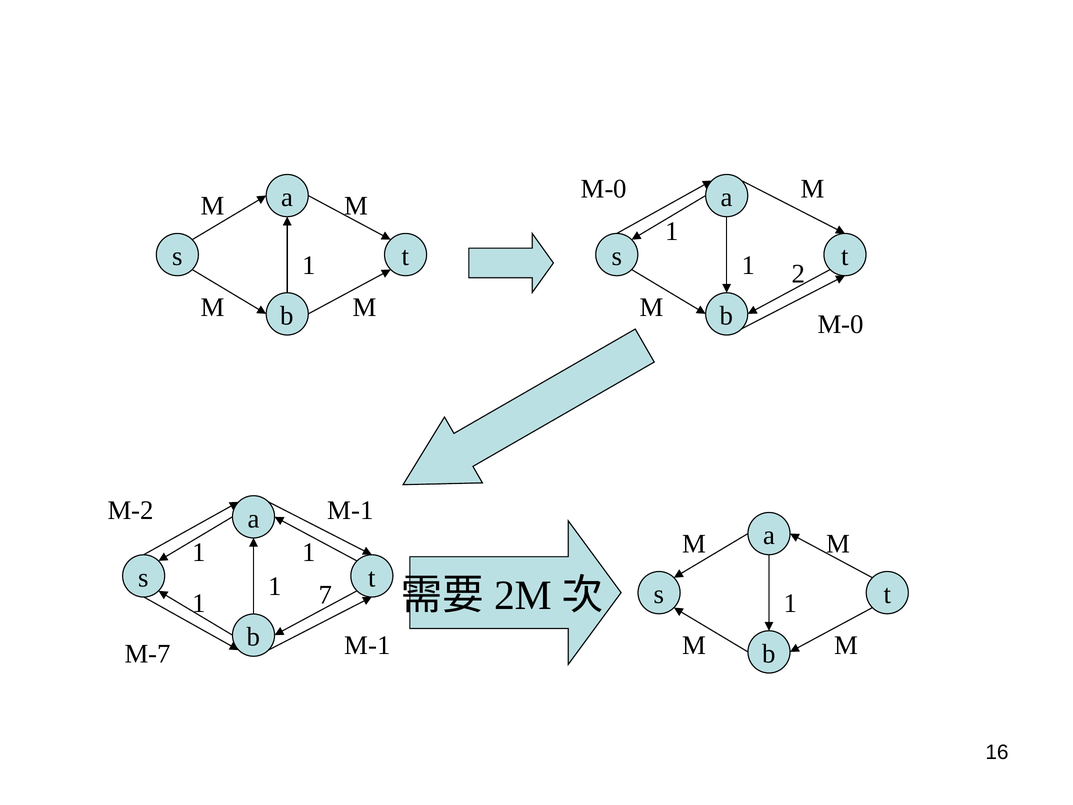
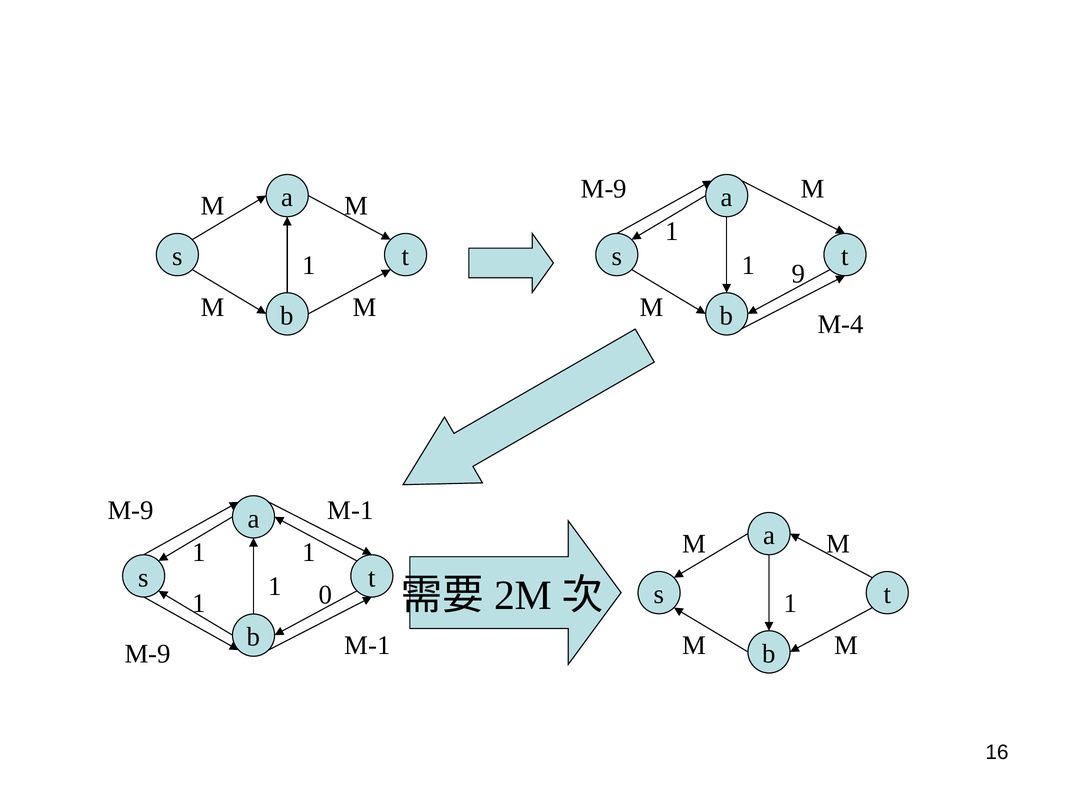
M-0: M-0 -> M-9 (604, 189)
2: 2 -> 9 (799, 274)
M-0: M-0 -> M-4 (841, 324)
M-2: M-2 -> M-9 (131, 510)
7: 7 -> 0 (326, 595)
M-7: M-7 -> M-9 (148, 654)
